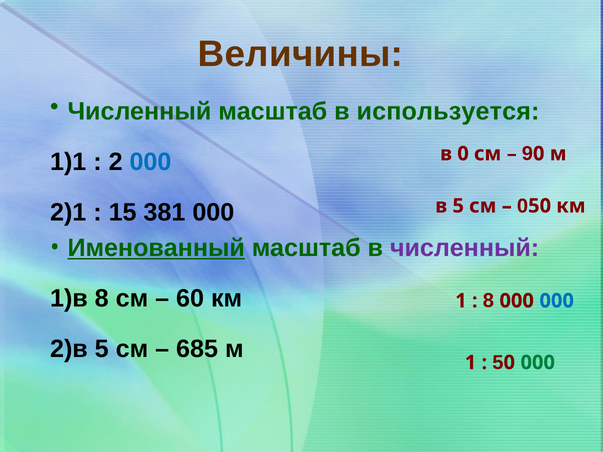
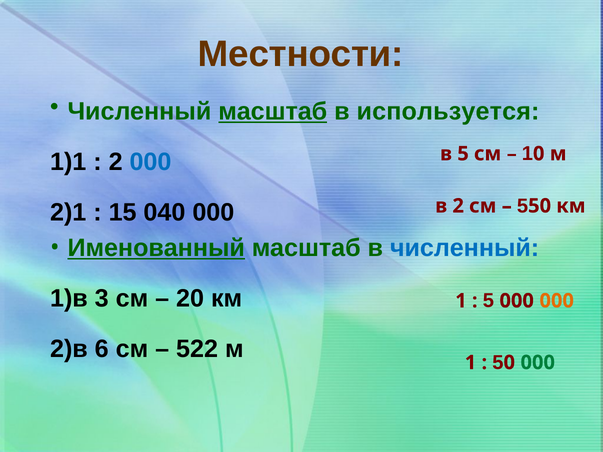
Величины: Величины -> Местности (301, 54)
масштаб underline: none -> present (273, 111)
в 0: 0 -> 5 (463, 154)
9: 9 -> 1 (527, 154)
381: 381 -> 040 (164, 212)
в 5: 5 -> 2 (458, 206)
0: 0 -> 5 (523, 206)
численный colour: purple -> blue (465, 248)
8: 8 -> 3 (102, 299)
60: 60 -> 20 (190, 299)
8: 8 -> 5 (488, 301)
000 colour: blue -> orange (557, 301)
5: 5 -> 6 (102, 349)
685: 685 -> 522 (197, 349)
